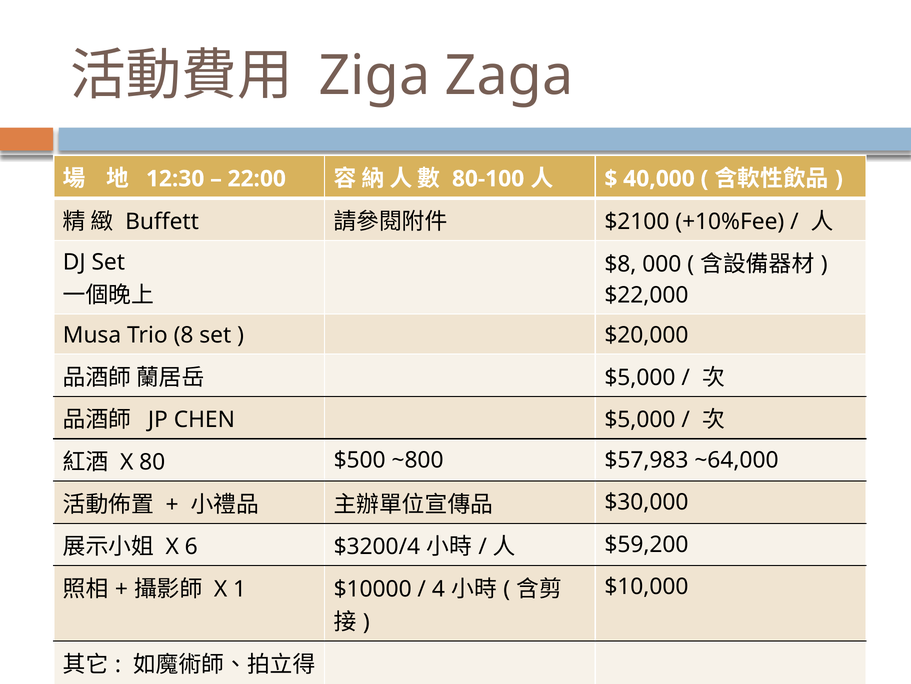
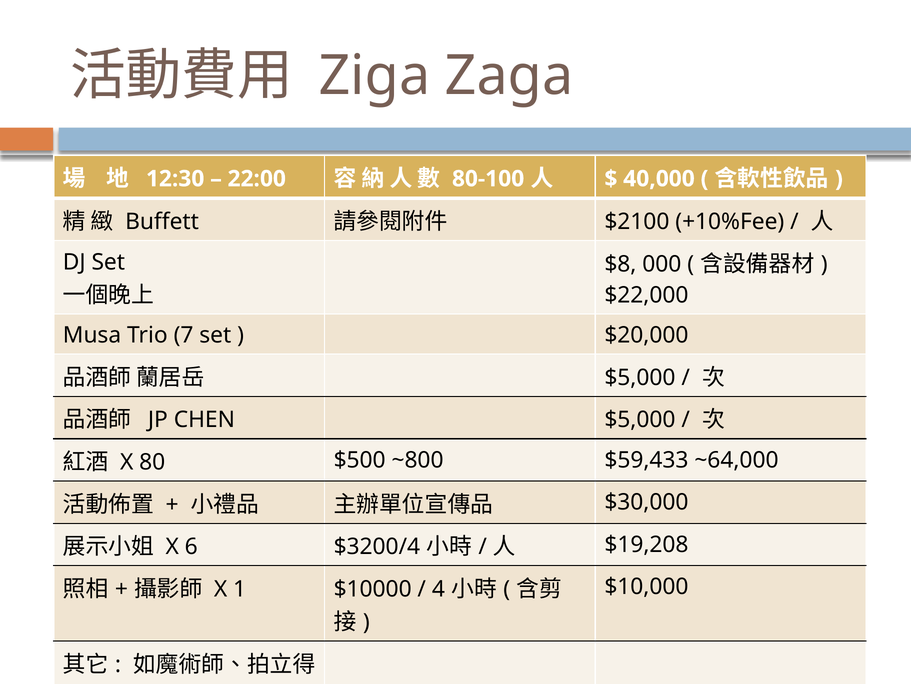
8: 8 -> 7 (184, 335)
$57,983: $57,983 -> $59,433 (646, 460)
$59,200: $59,200 -> $19,208 (646, 544)
